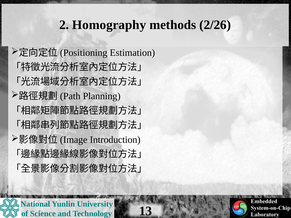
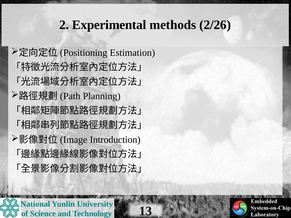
Homography: Homography -> Experimental (109, 25)
